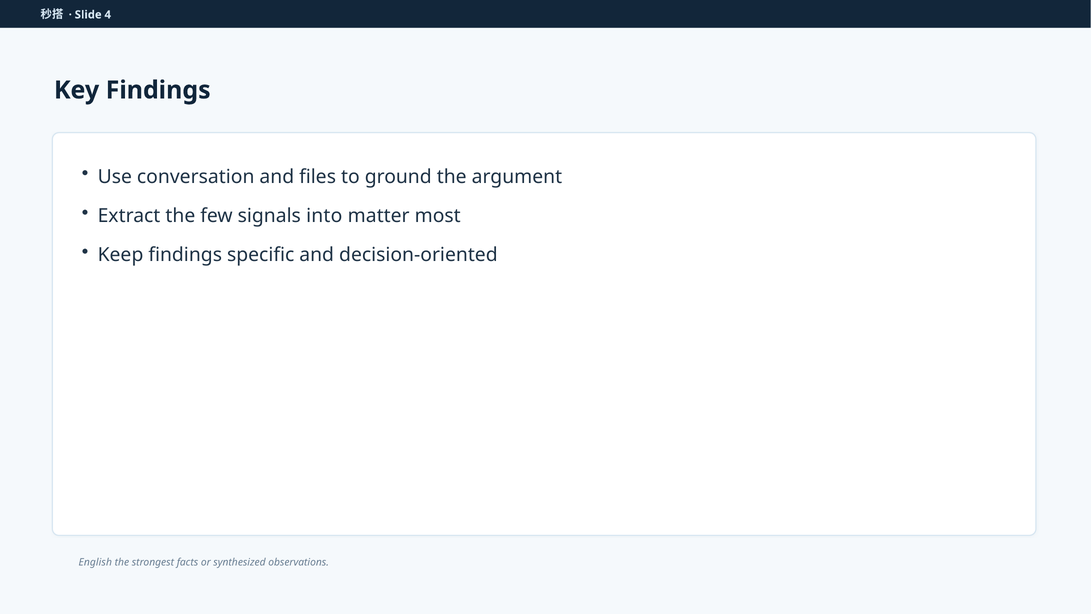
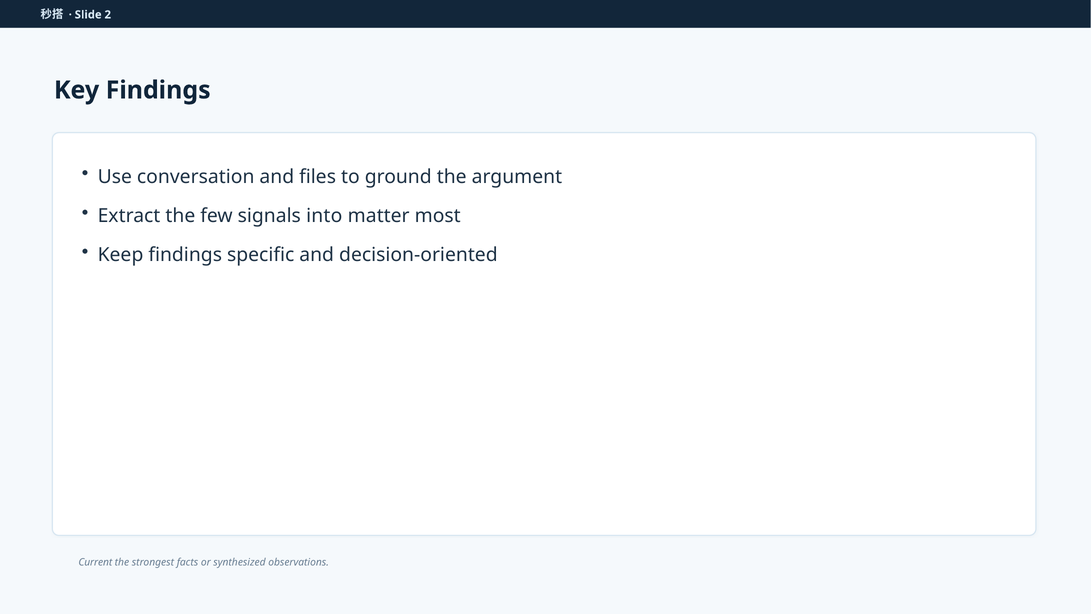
4: 4 -> 2 (108, 15)
English: English -> Current (95, 562)
